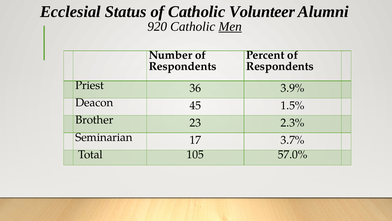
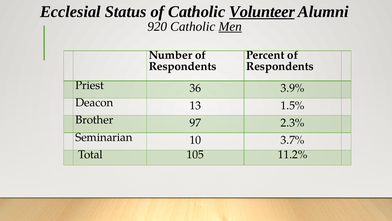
Volunteer underline: none -> present (262, 12)
45: 45 -> 13 (195, 105)
23: 23 -> 97 (195, 123)
17: 17 -> 10 (195, 140)
57.0%: 57.0% -> 11.2% (293, 154)
